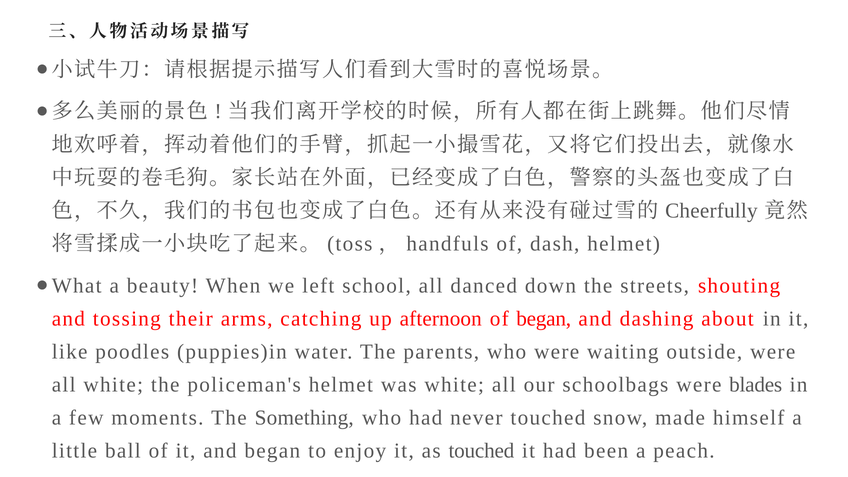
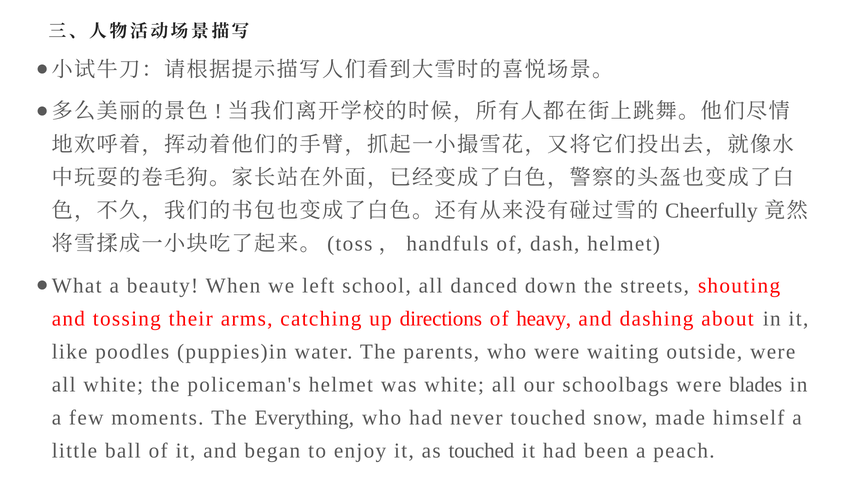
afternoon: afternoon -> directions (441, 319)
of began: began -> heavy (544, 319)
Something: Something -> Everything (304, 418)
